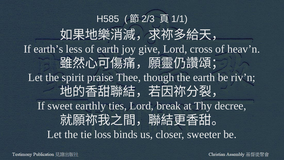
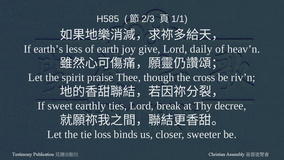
cross: cross -> daily (201, 49)
the earth: earth -> cross (204, 77)
